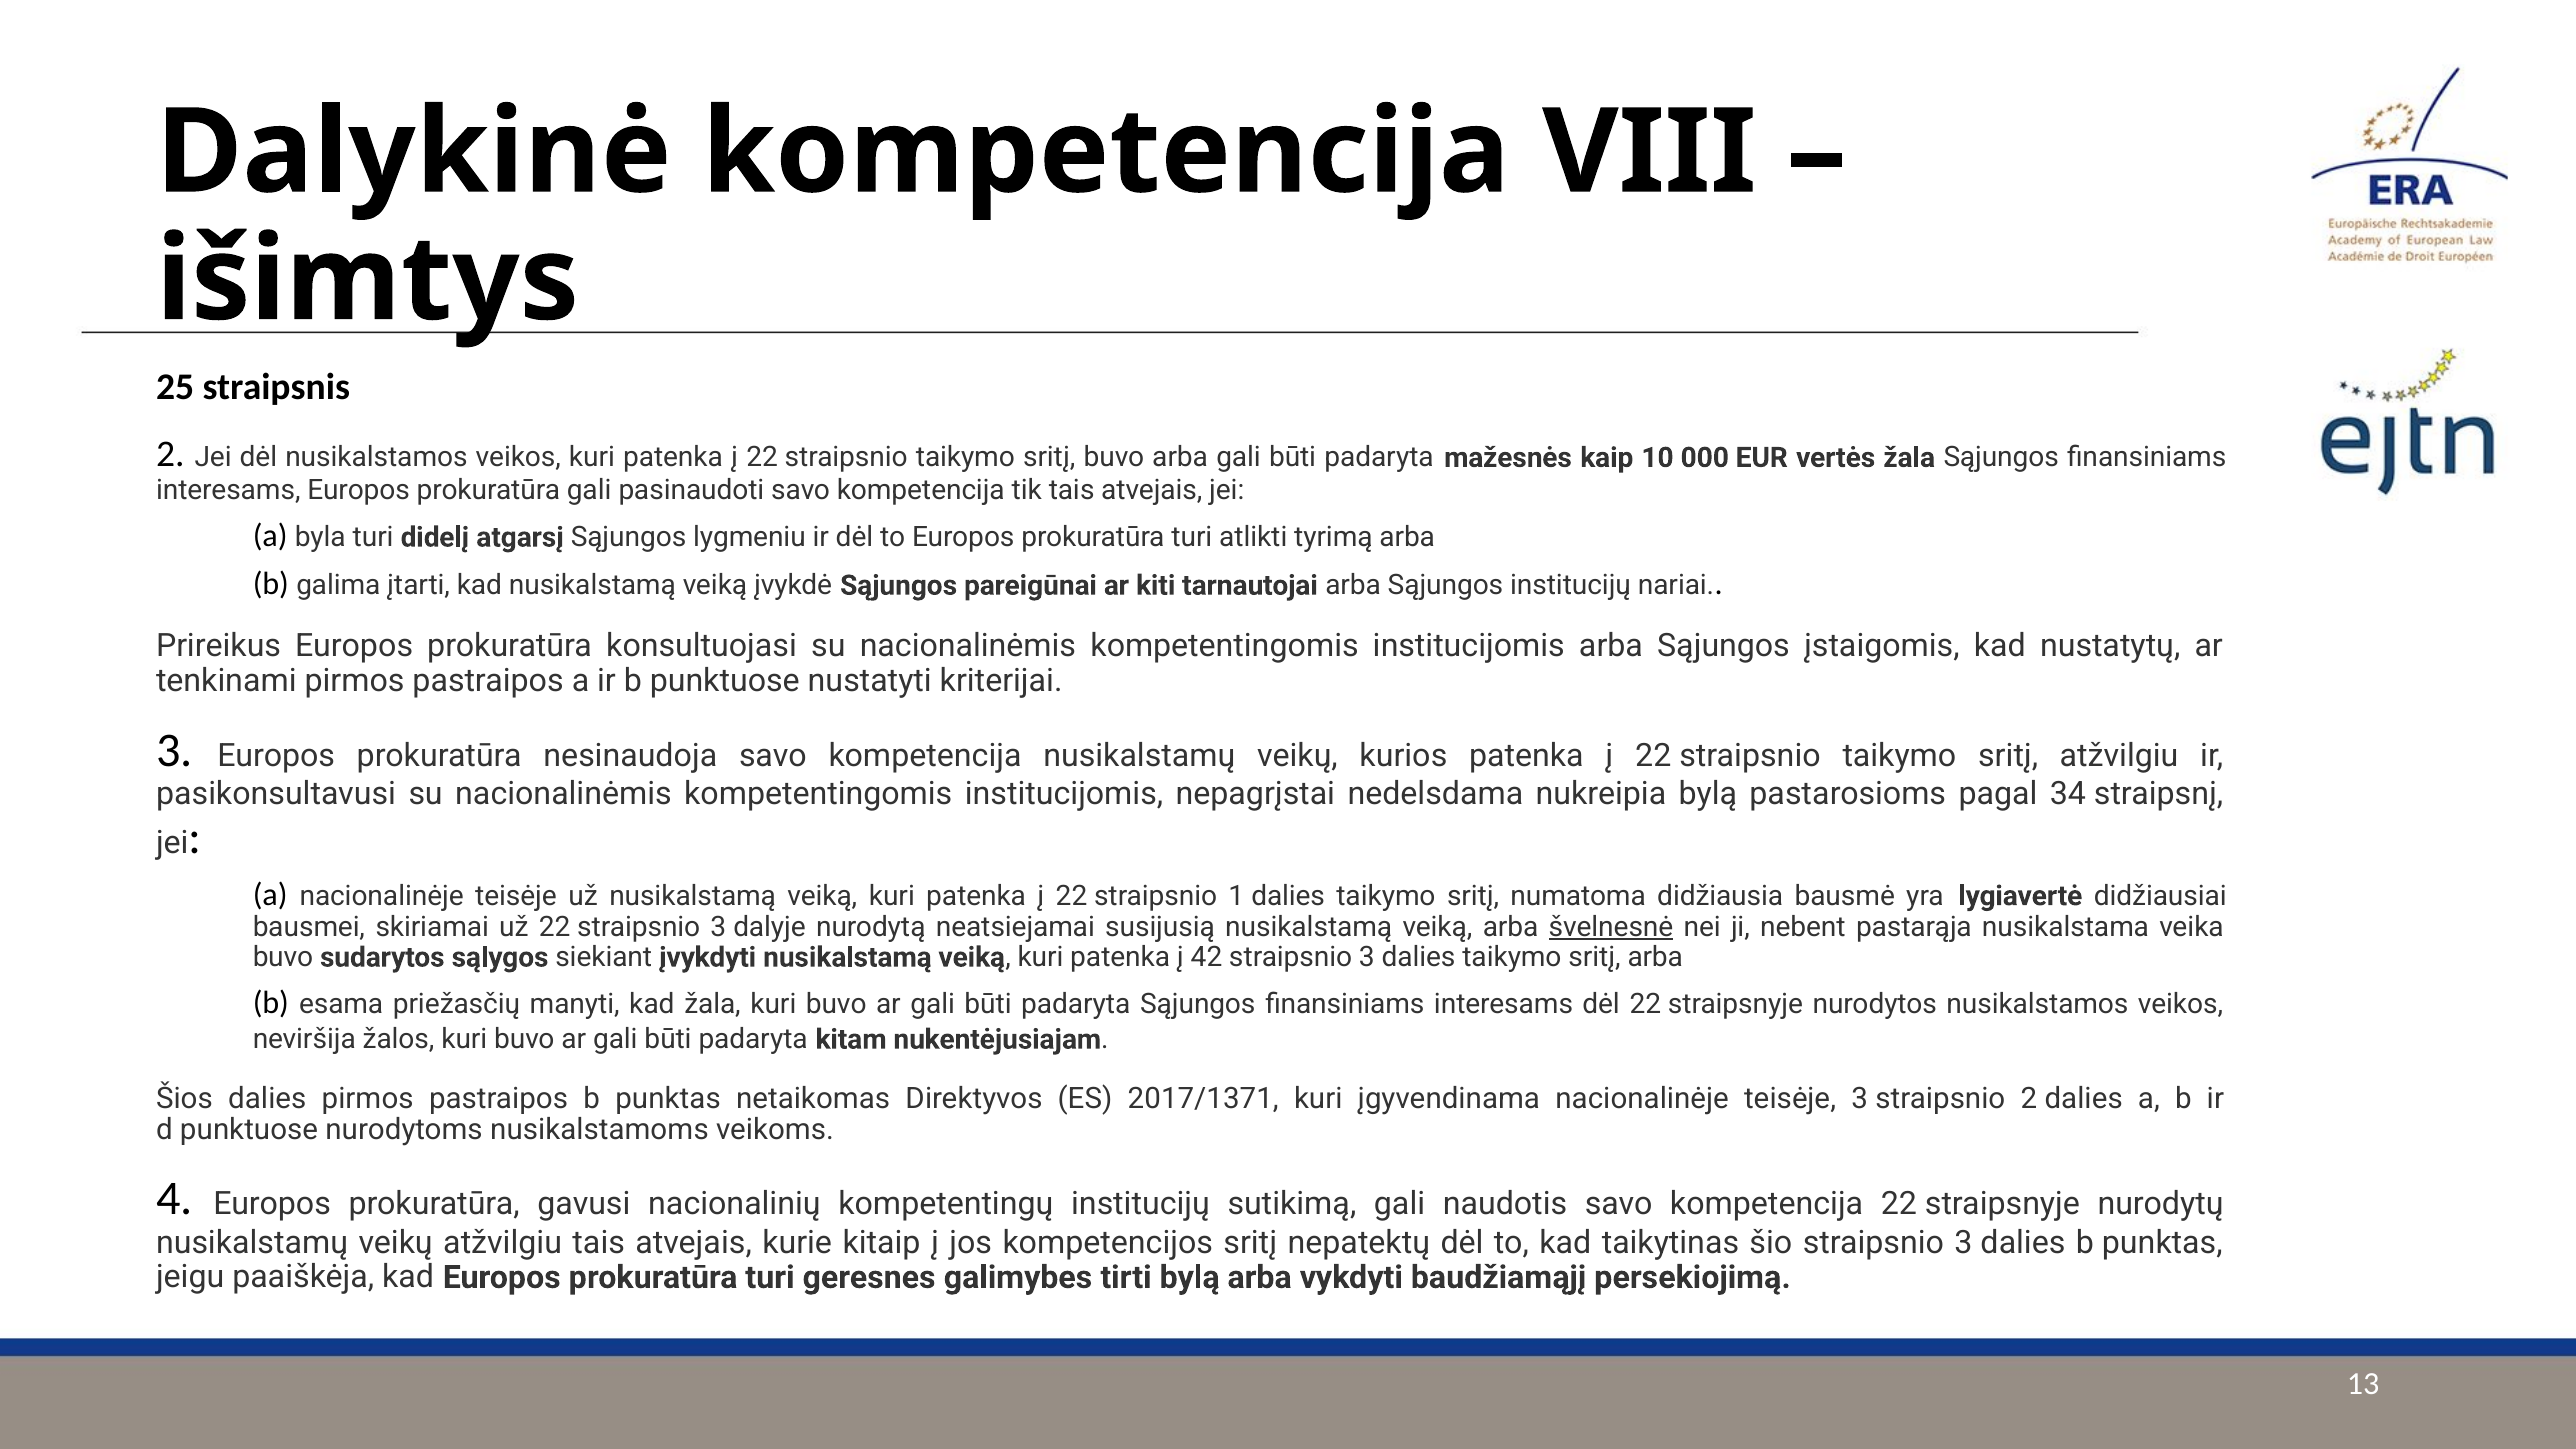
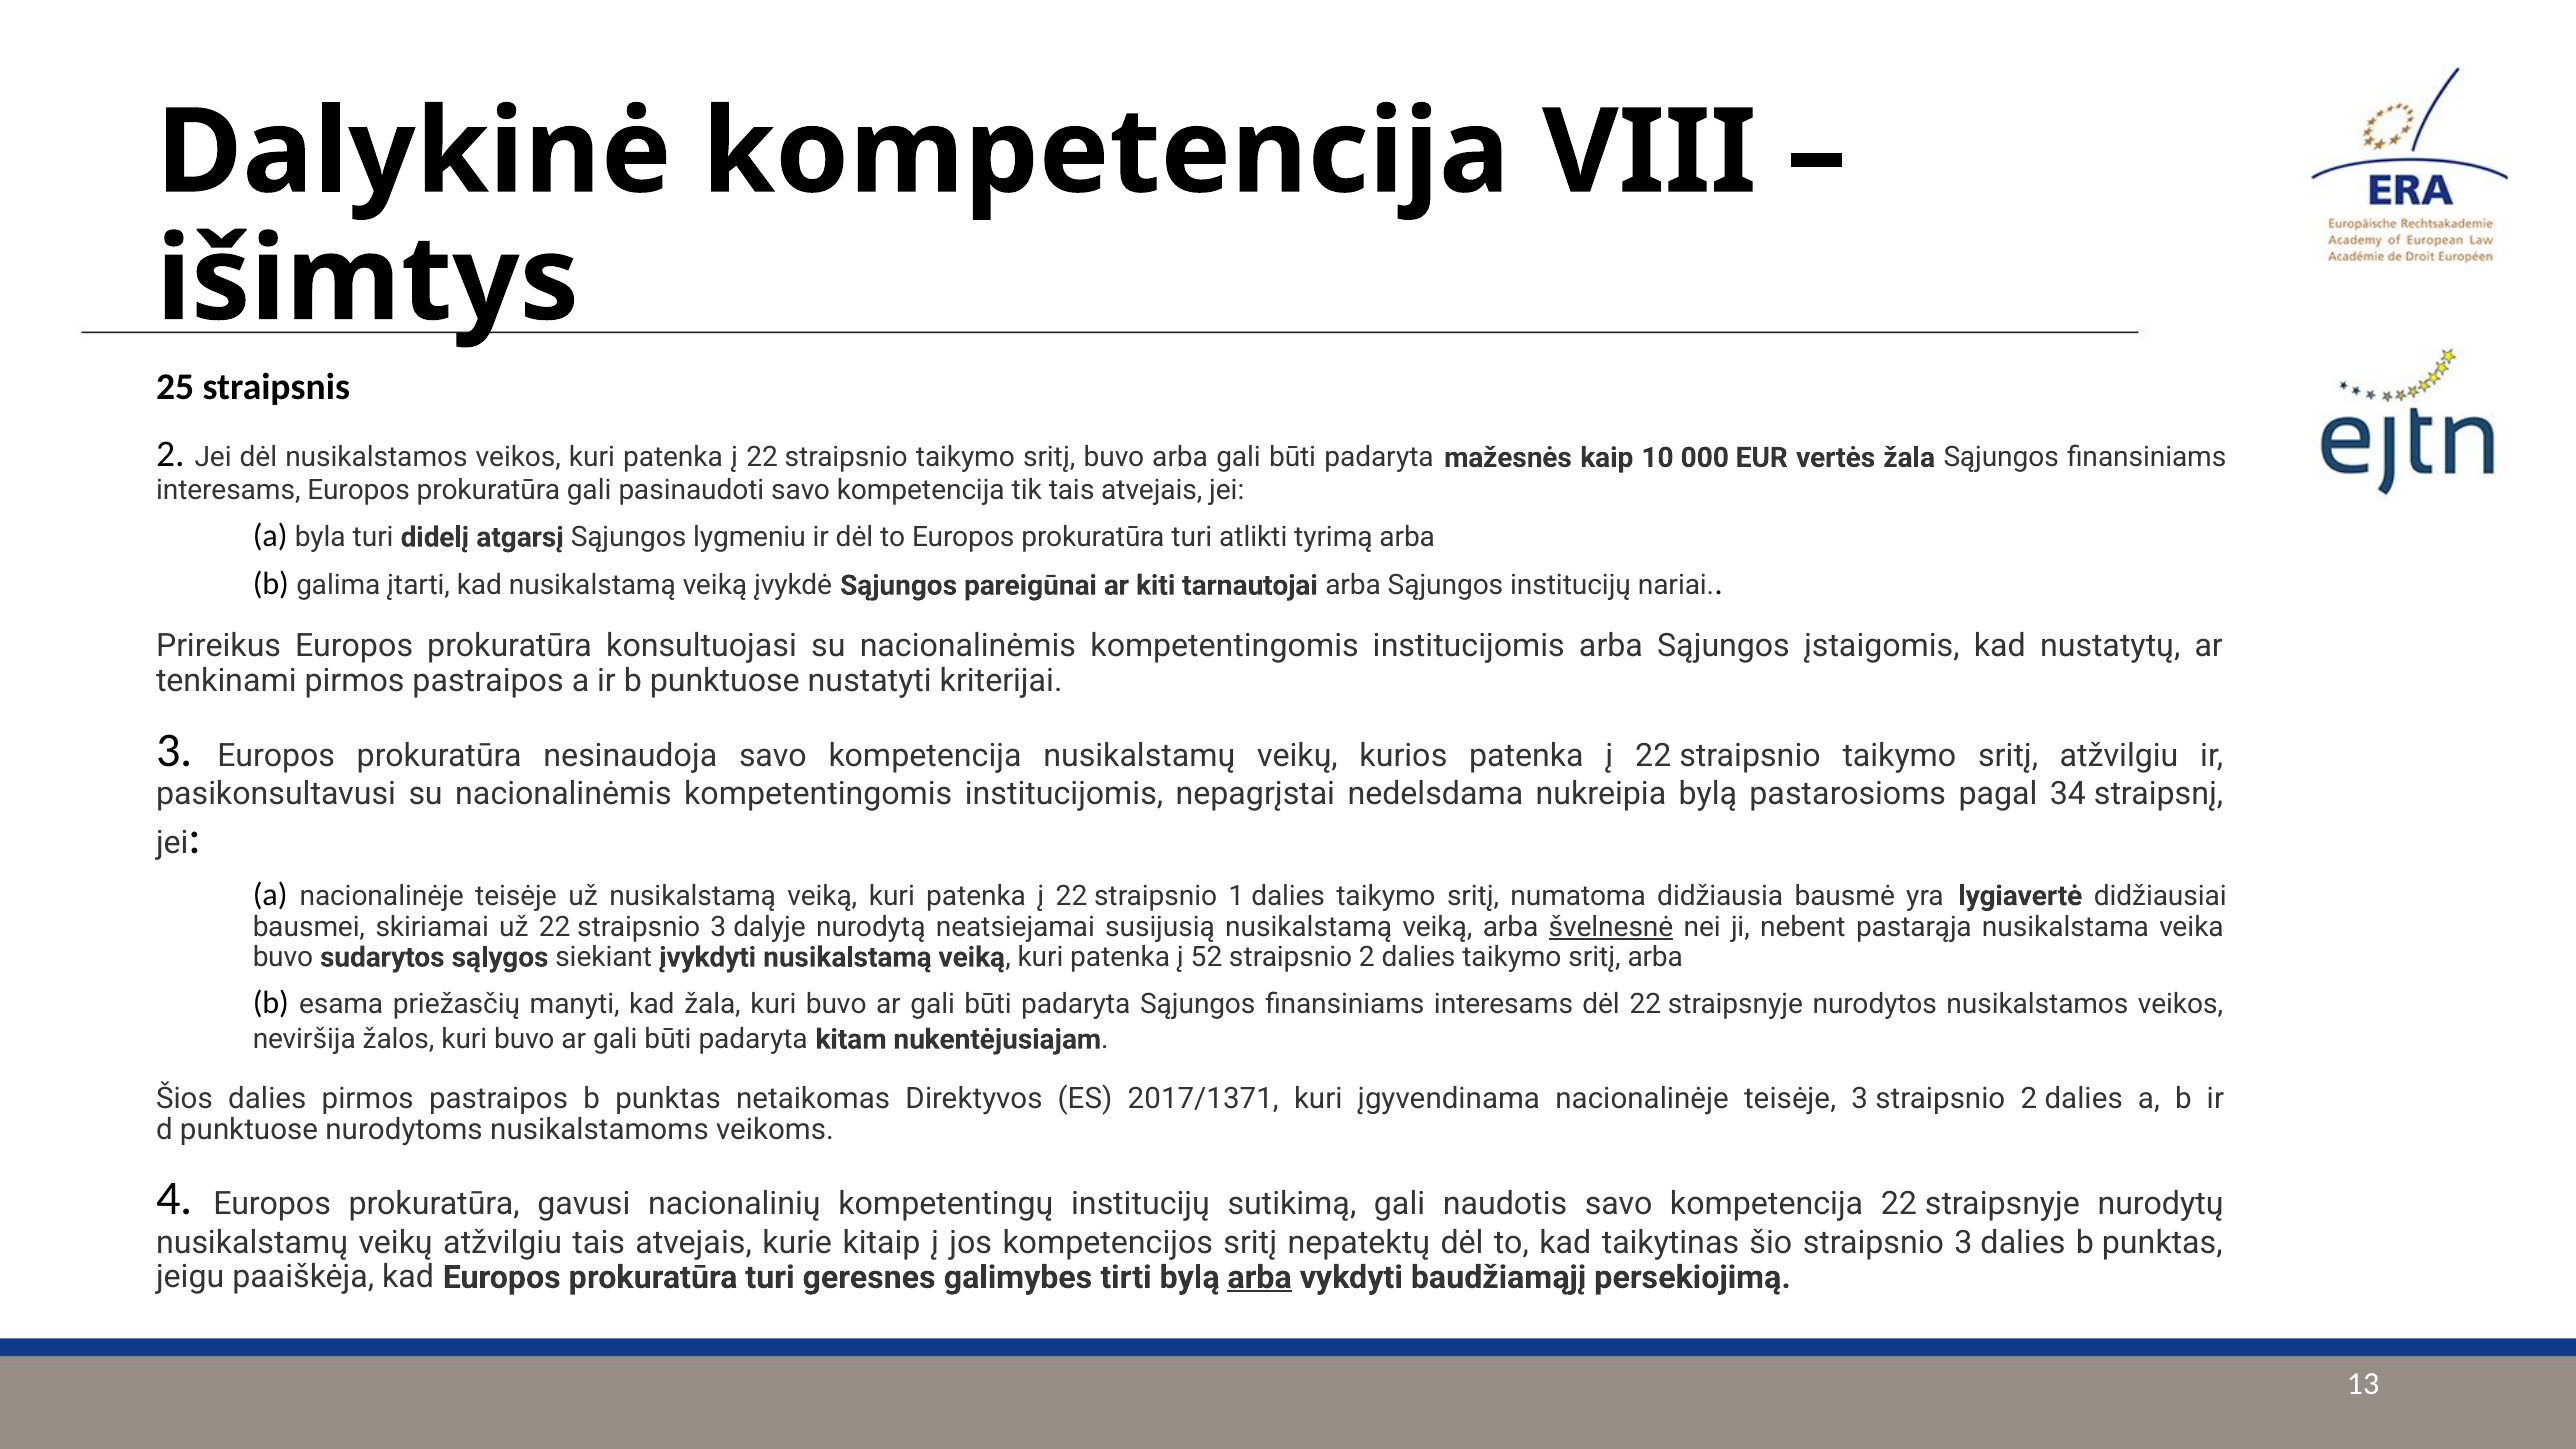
42: 42 -> 52 (1207, 957)
3: 3 -> 2 (1367, 957)
arba underline: none -> present (1260, 1277)
